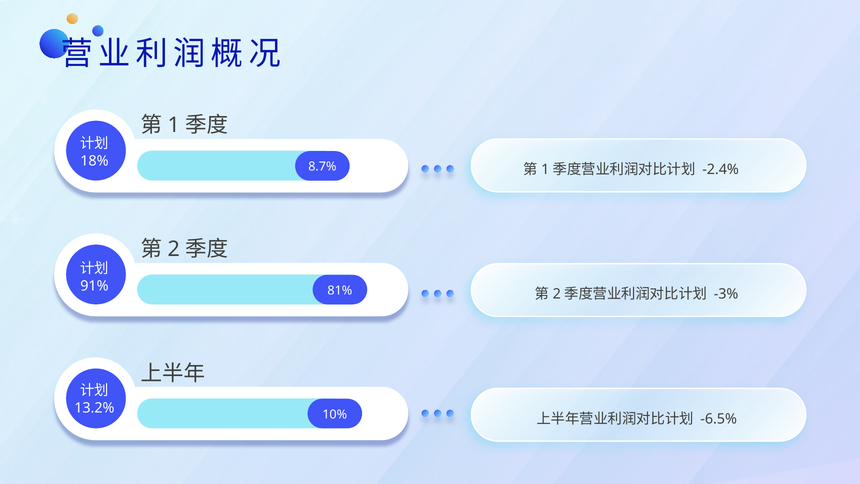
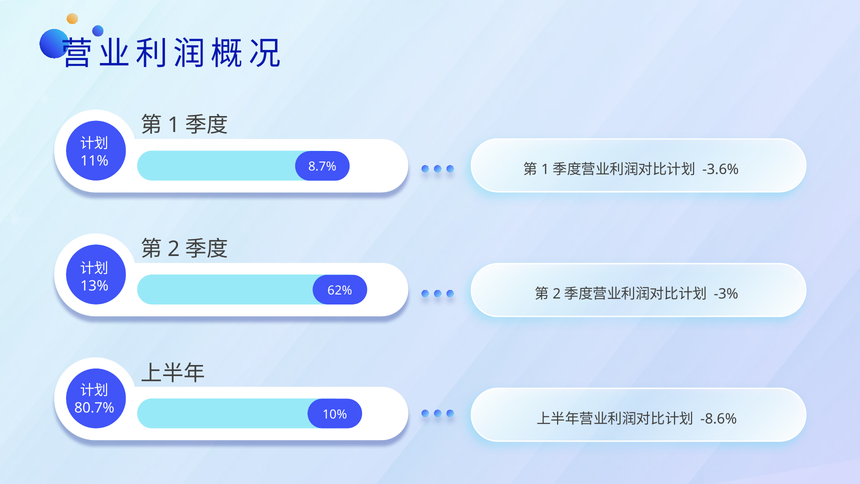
18%: 18% -> 11% (94, 161)
-2.4%: -2.4% -> -3.6% (721, 169)
91%: 91% -> 13% (94, 286)
81%: 81% -> 62% (340, 290)
13.2%: 13.2% -> 80.7% (94, 408)
-6.5%: -6.5% -> -8.6% (719, 419)
